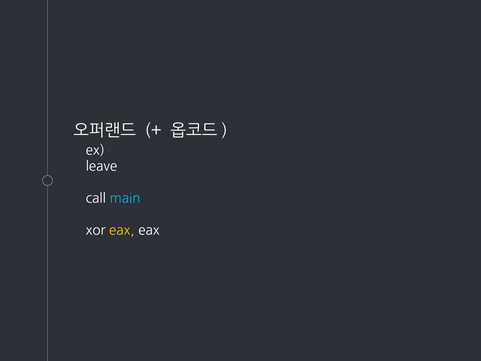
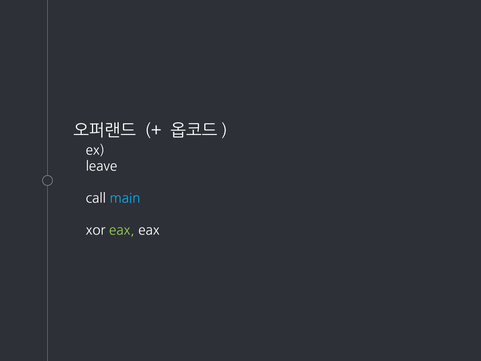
eax colour: yellow -> light green (122, 230)
